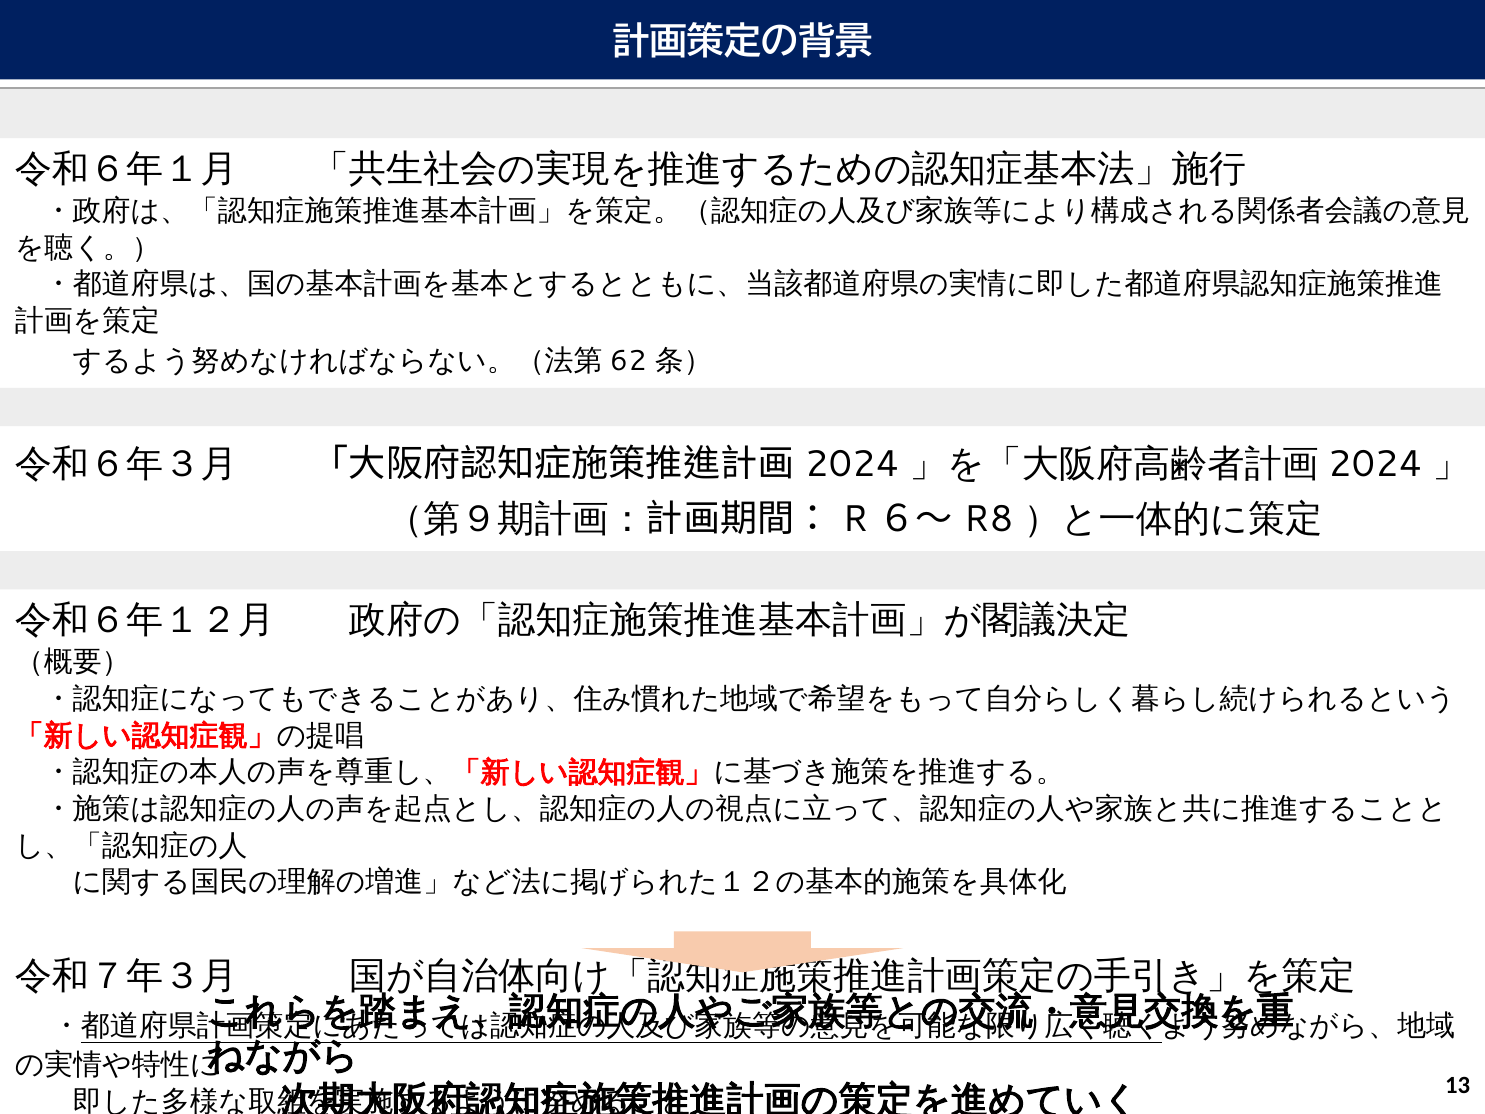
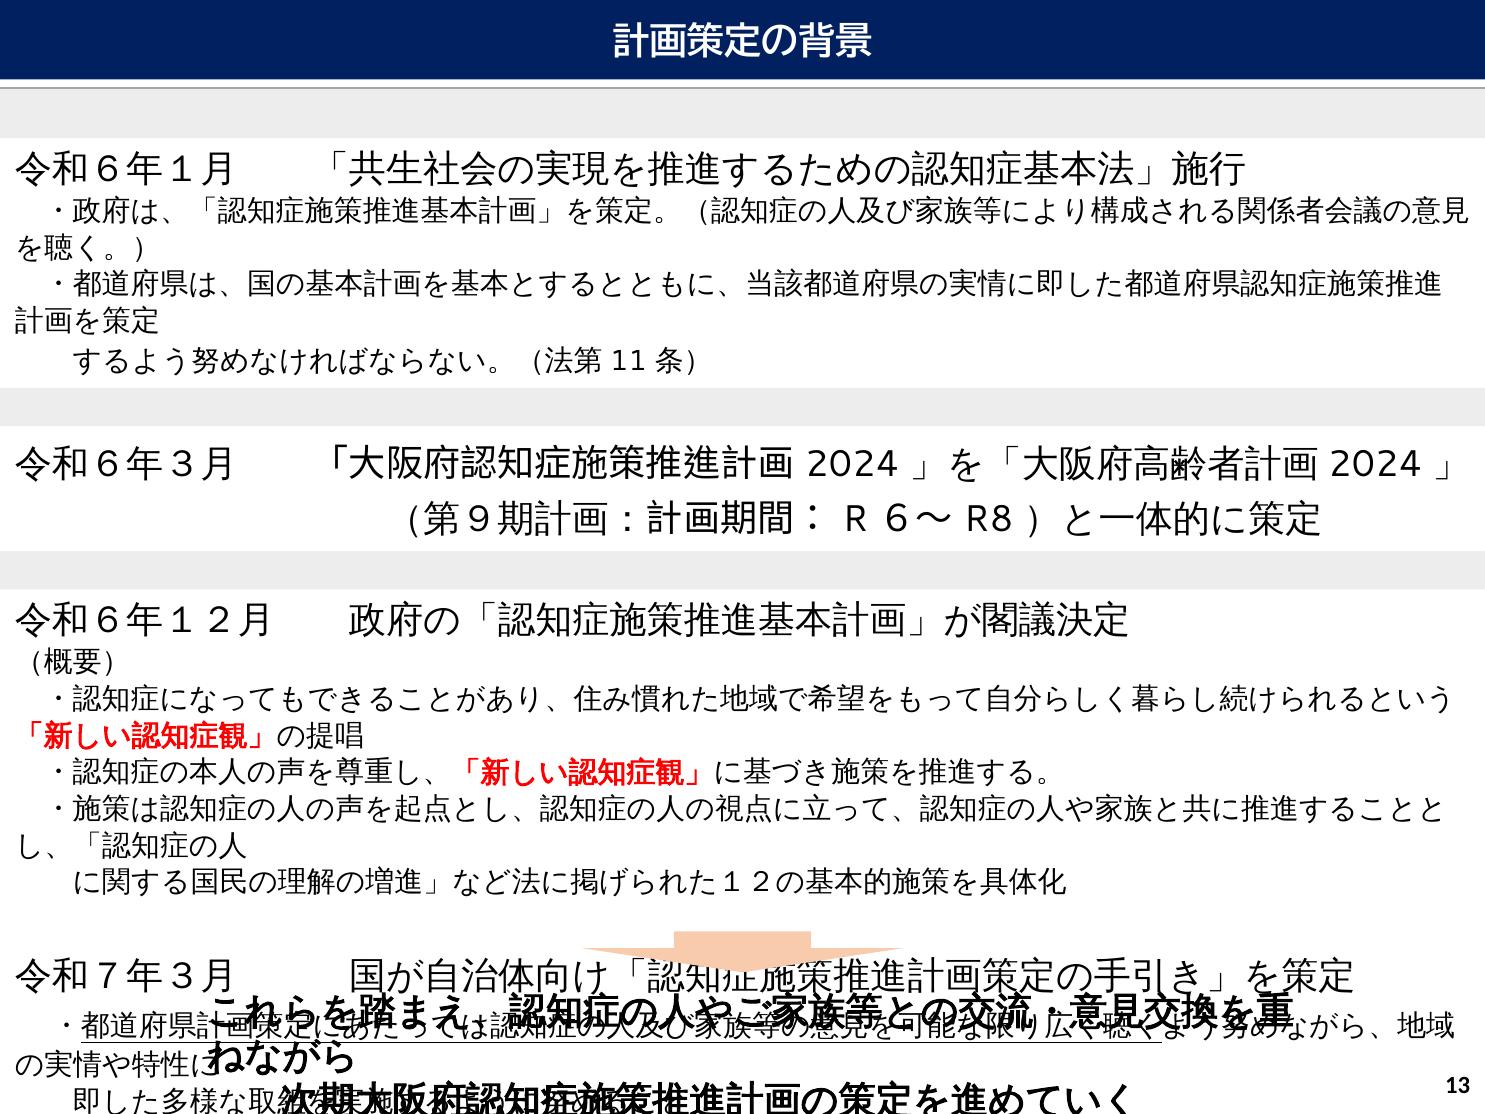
62: 62 -> 11 (628, 361)
